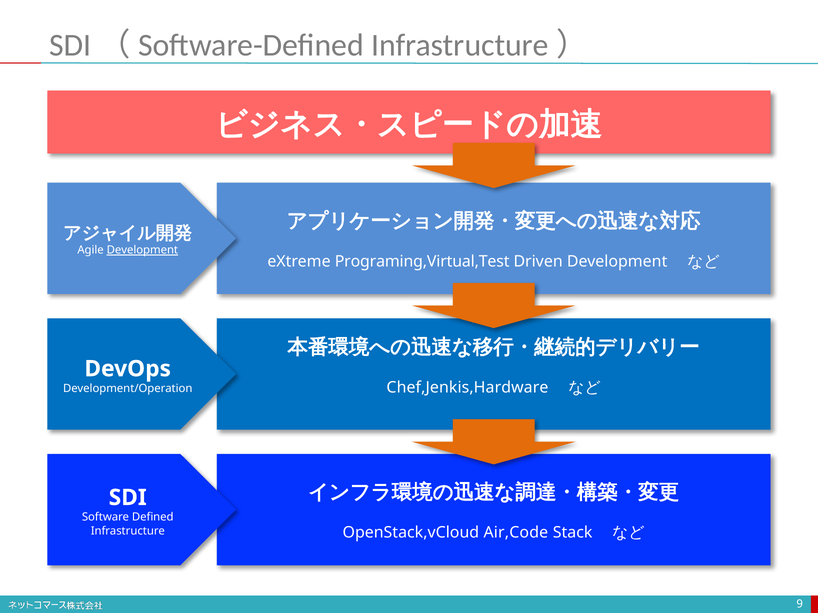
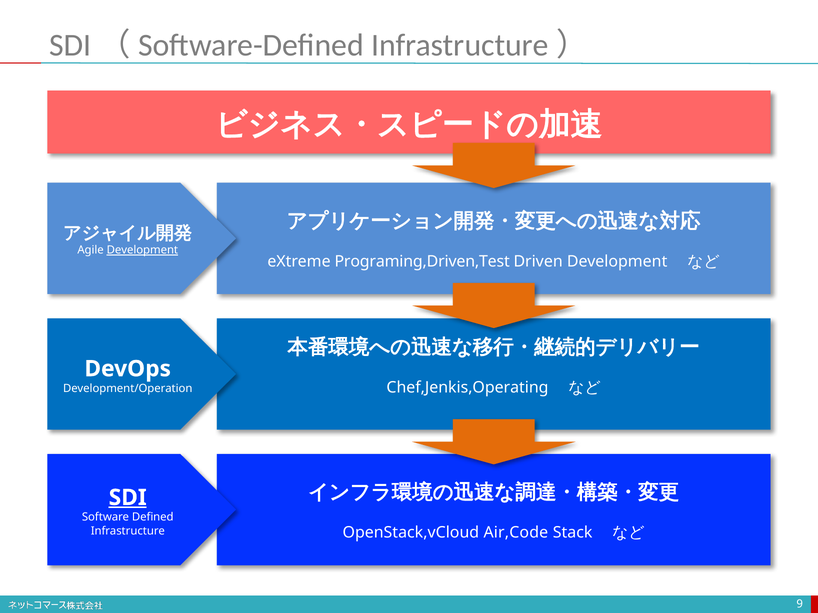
Programing,Virtual,Test: Programing,Virtual,Test -> Programing,Driven,Test (422, 262)
Chef,Jenkis,Hardware: Chef,Jenkis,Hardware -> Chef,Jenkis,Operating (467, 388)
SDI underline: none -> present (128, 498)
